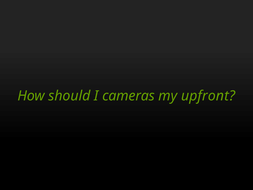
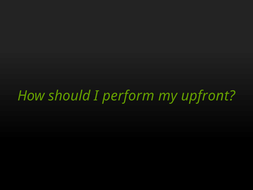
cameras: cameras -> perform (128, 96)
